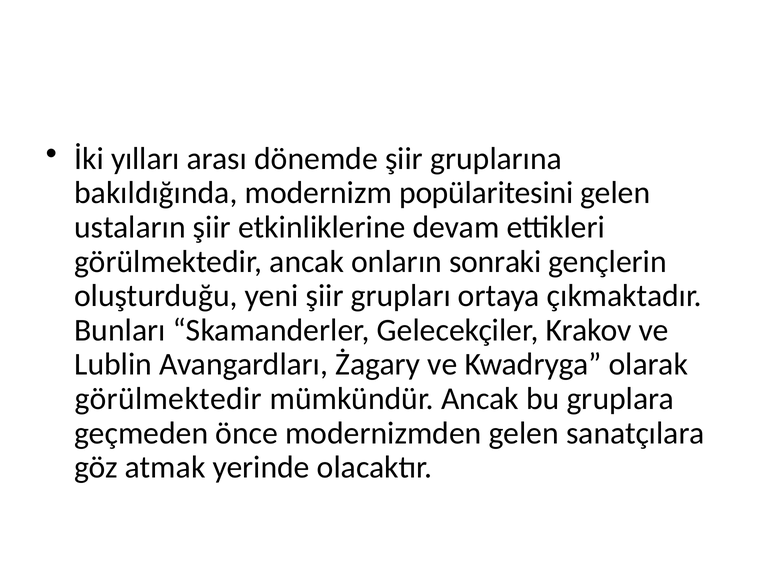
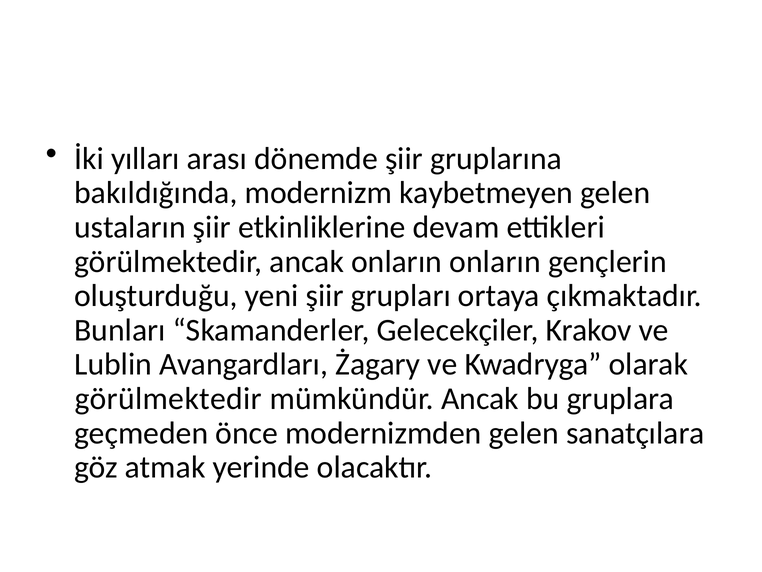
popülaritesini: popülaritesini -> kaybetmeyen (486, 193)
onların sonraki: sonraki -> onların (495, 261)
